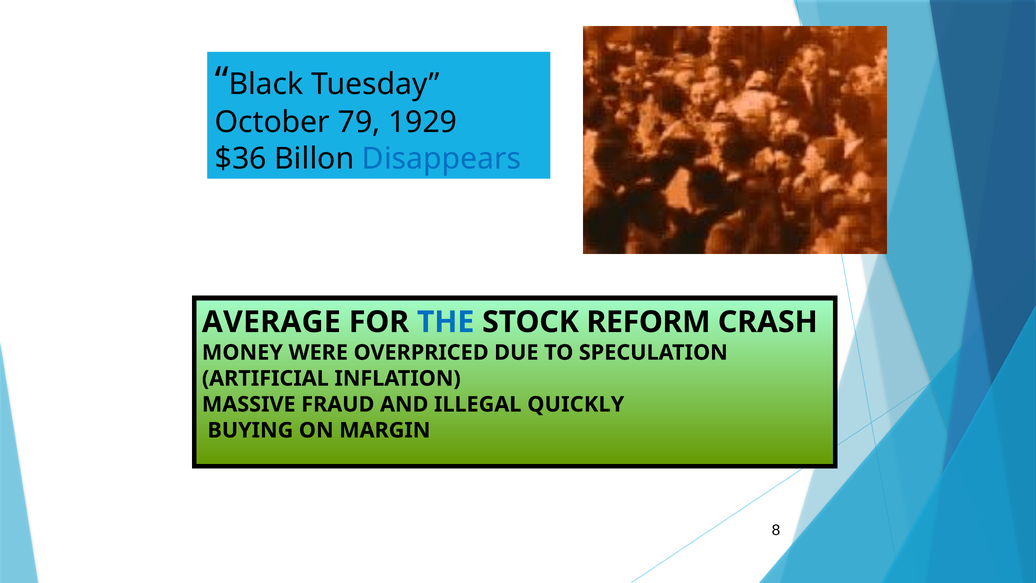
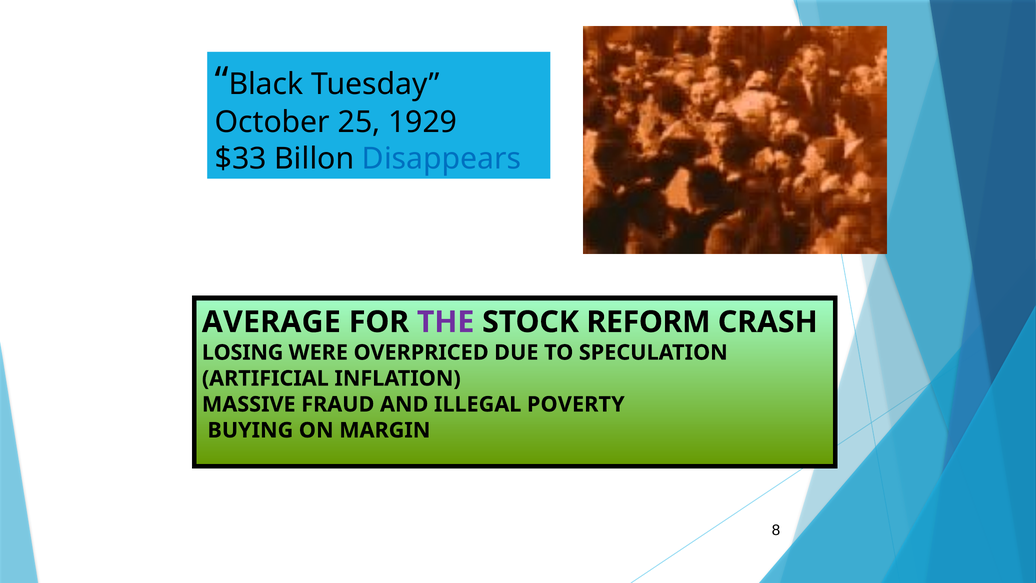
79: 79 -> 25 (359, 122)
$36: $36 -> $33 (241, 159)
THE colour: blue -> purple (446, 322)
MONEY: MONEY -> LOSING (243, 352)
QUICKLY: QUICKLY -> POVERTY (576, 404)
